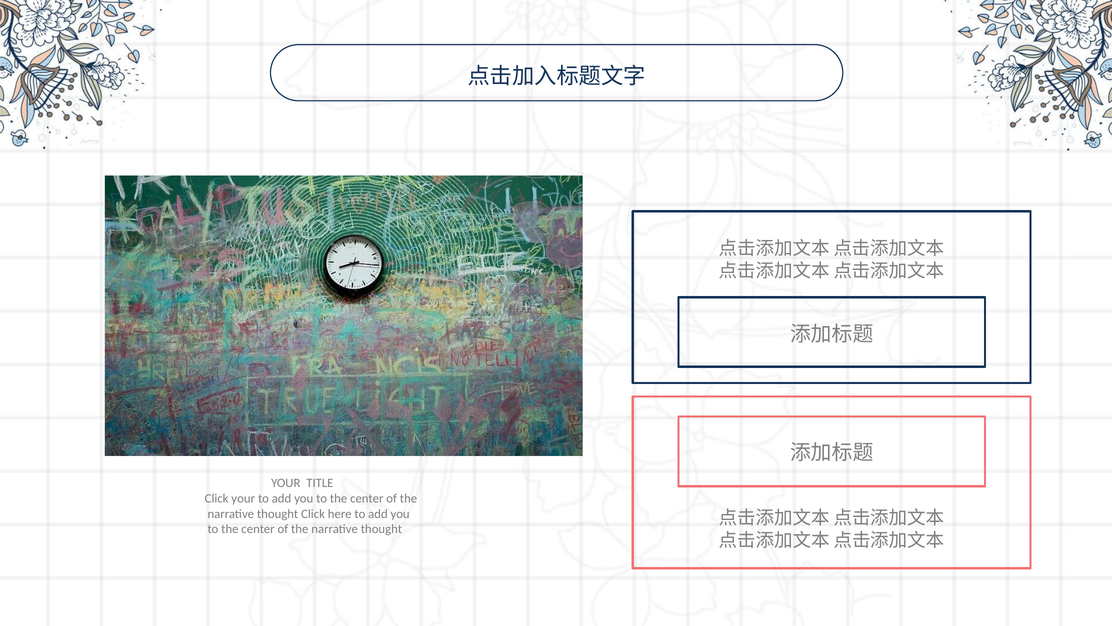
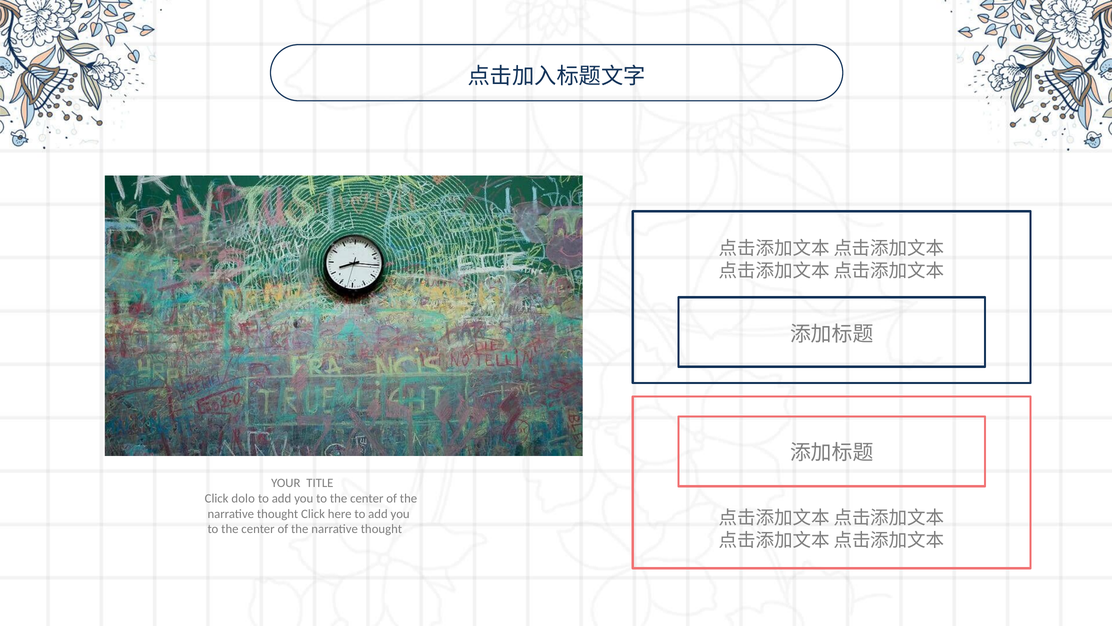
Click your: your -> dolo (243, 498)
